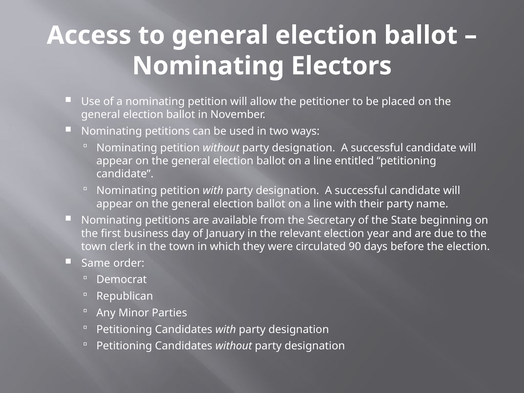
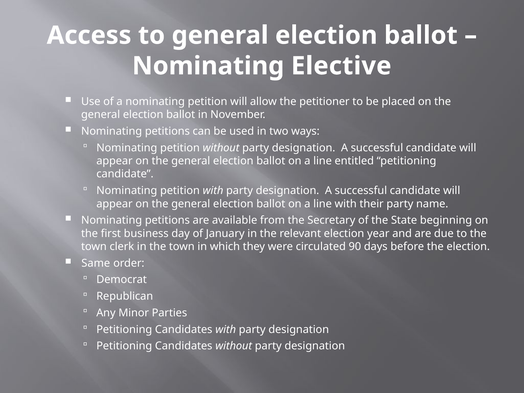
Electors: Electors -> Elective (341, 66)
